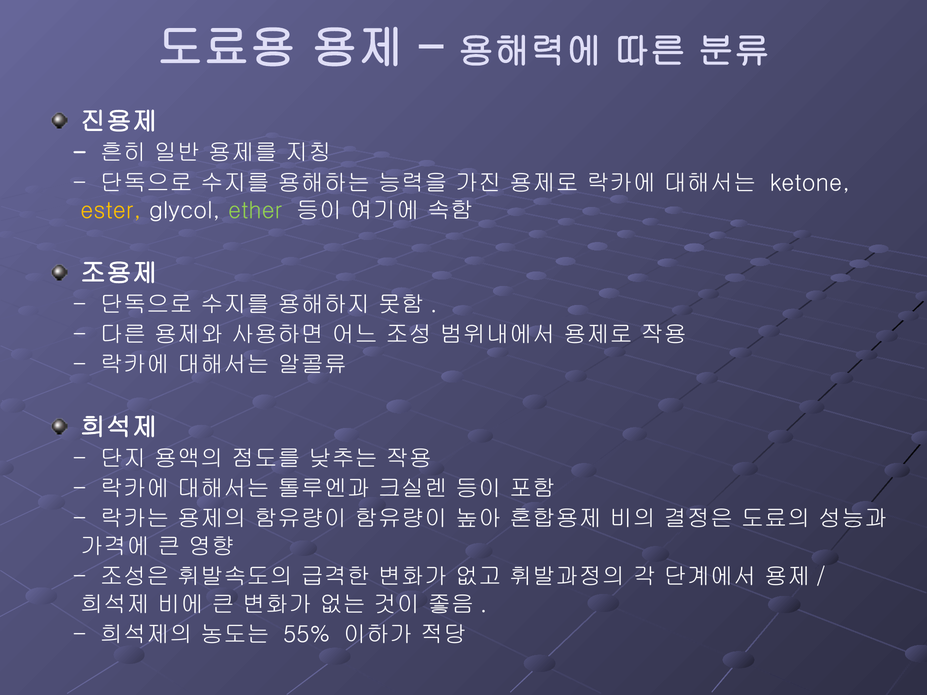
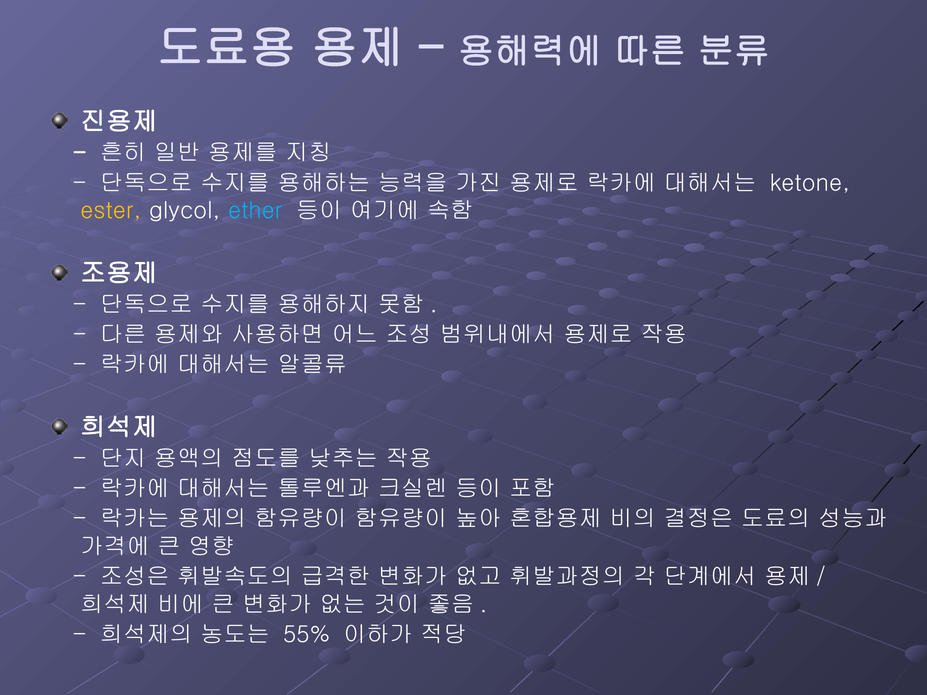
ether colour: light green -> light blue (255, 211)
